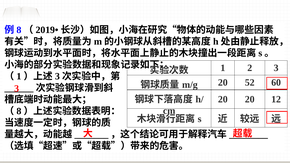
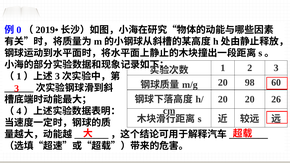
8: 8 -> 0 (19, 30)
52: 52 -> 98 (250, 83)
12: 12 -> 26 (276, 99)
8: 8 -> 4 (19, 111)
